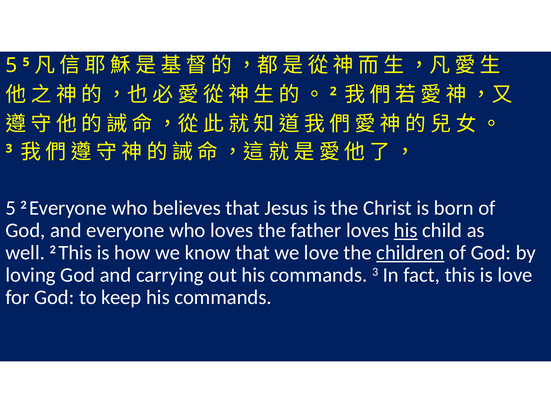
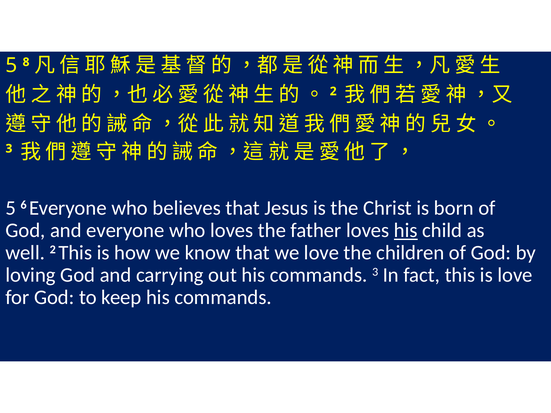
5 5: 5 -> 8 (26, 62)
5 2: 2 -> 6 (24, 205)
children underline: present -> none (410, 253)
